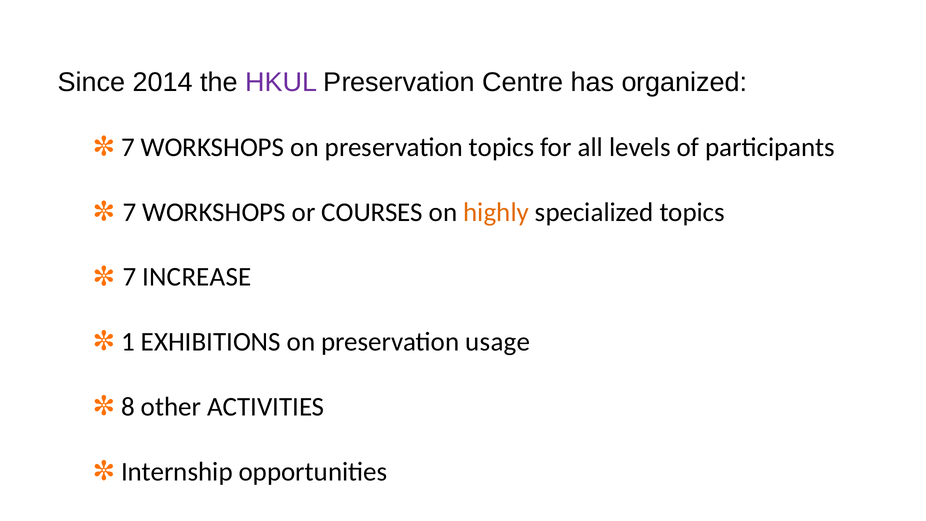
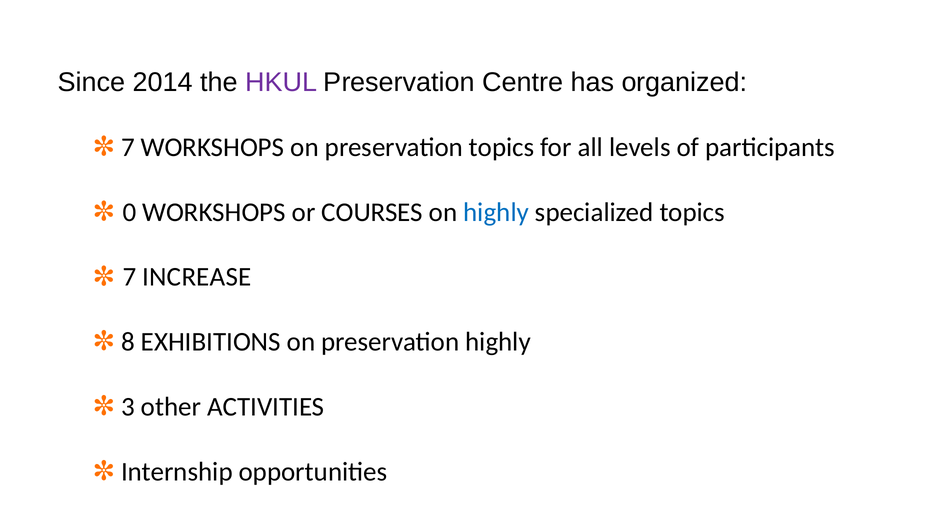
7: 7 -> 0 (129, 212)
highly colour: orange -> blue (496, 212)
1: 1 -> 8 (128, 342)
preservation usage: usage -> highly (498, 342)
8: 8 -> 3 (128, 407)
